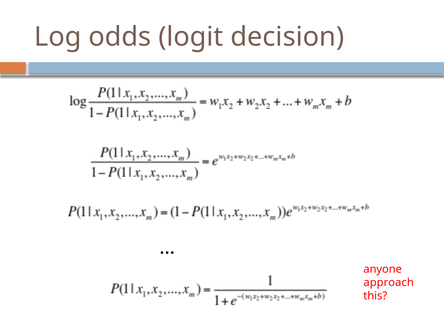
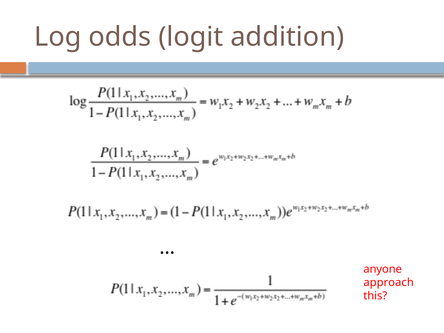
decision: decision -> addition (287, 37)
